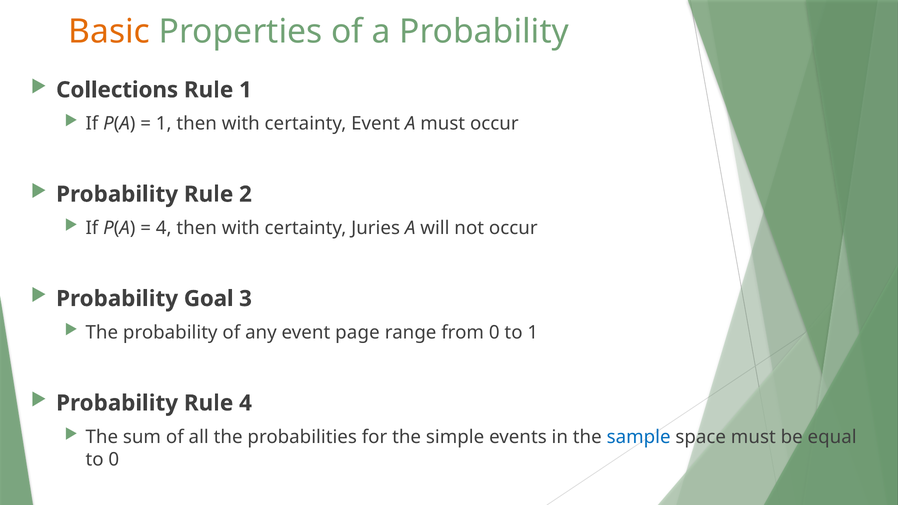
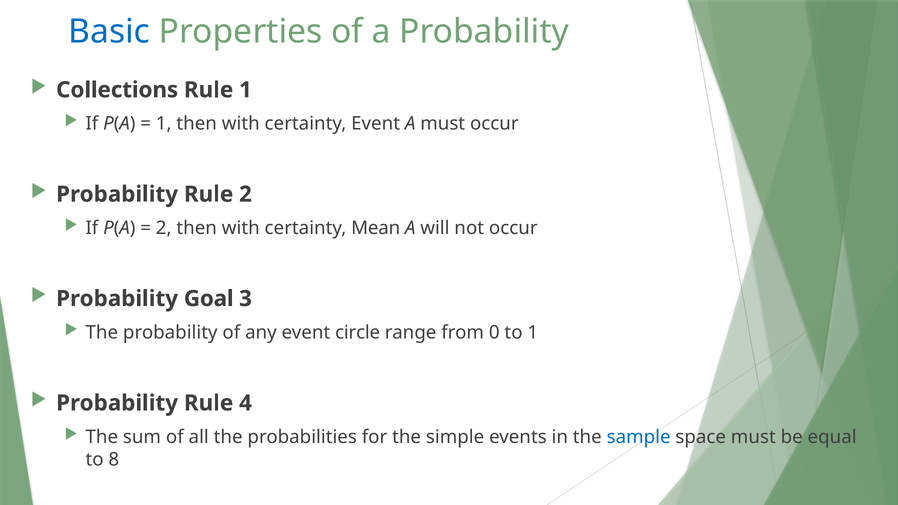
Basic colour: orange -> blue (109, 32)
4: 4 -> 2 (164, 228)
Juries: Juries -> Mean (376, 228)
page: page -> circle (358, 333)
to 0: 0 -> 8 (114, 459)
